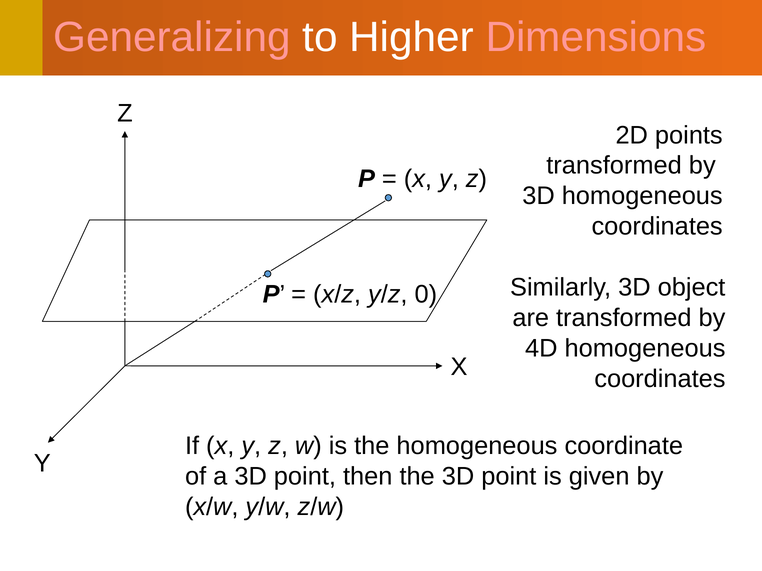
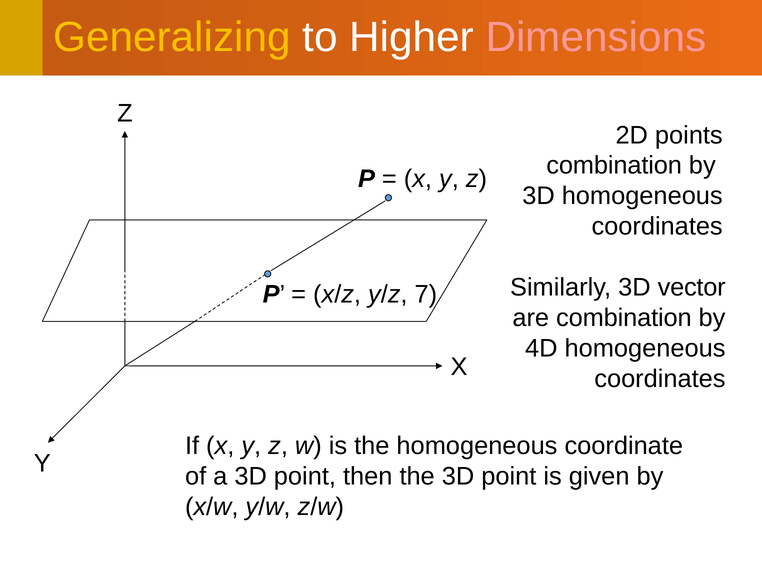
Generalizing colour: pink -> yellow (172, 38)
transformed: transformed -> combination (614, 166)
object: object -> vector (692, 288)
0: 0 -> 7 (426, 295)
are transformed: transformed -> combination (624, 318)
